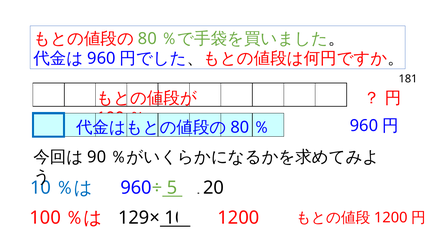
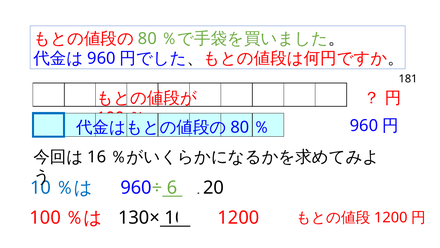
90: 90 -> 16 (97, 157)
5: 5 -> 6 (172, 187)
129×: 129× -> 130× (139, 217)
